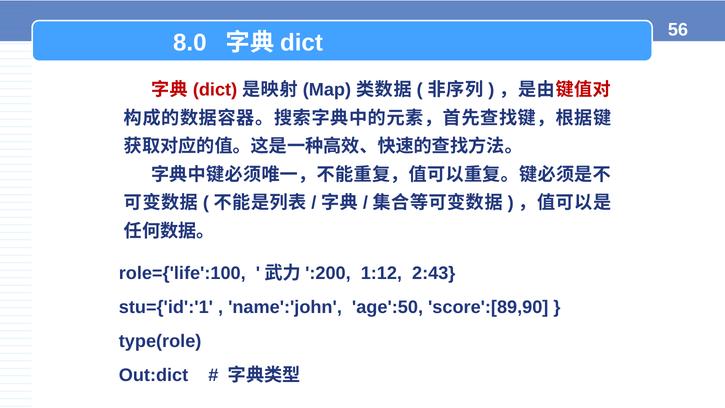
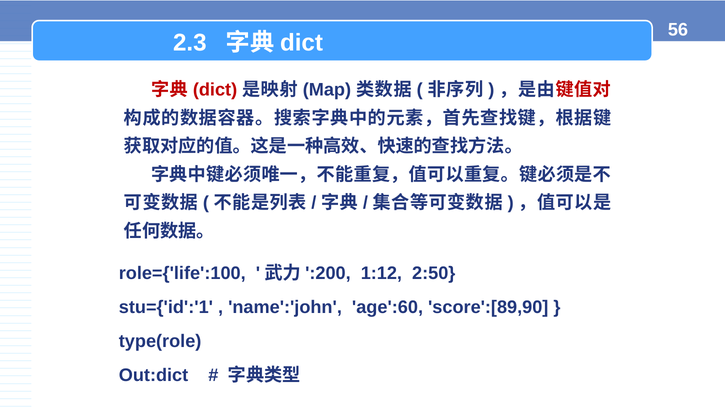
8.0: 8.0 -> 2.3 (190, 43)
2:43: 2:43 -> 2:50 (434, 273)
age':50: age':50 -> age':60 (388, 307)
